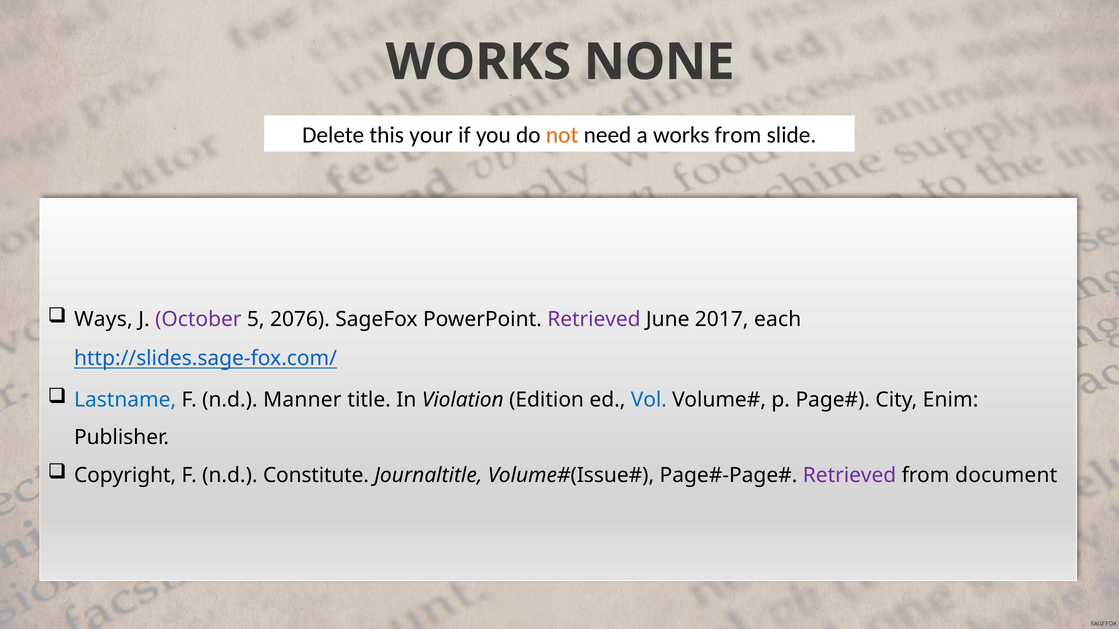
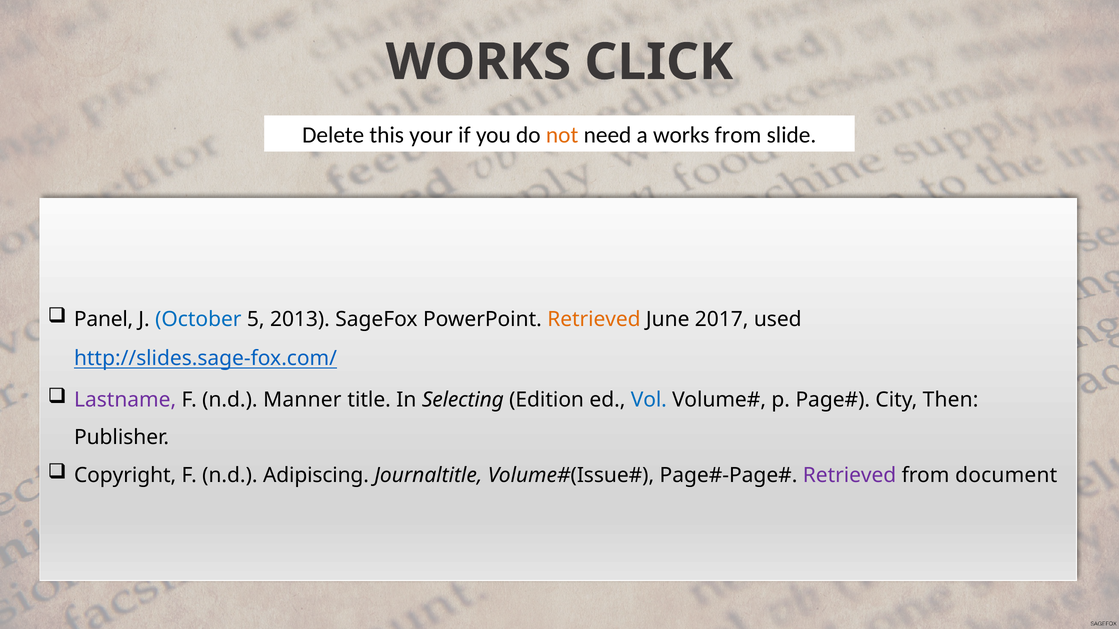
NONE: NONE -> CLICK (659, 62)
Ways: Ways -> Panel (104, 319)
October colour: purple -> blue (198, 319)
2076: 2076 -> 2013 (300, 319)
Retrieved colour: purple -> orange (594, 319)
each: each -> used (778, 319)
Lastname colour: blue -> purple (125, 400)
Violation: Violation -> Selecting (463, 400)
Enim: Enim -> Then (951, 400)
Constitute: Constitute -> Adipiscing (316, 475)
